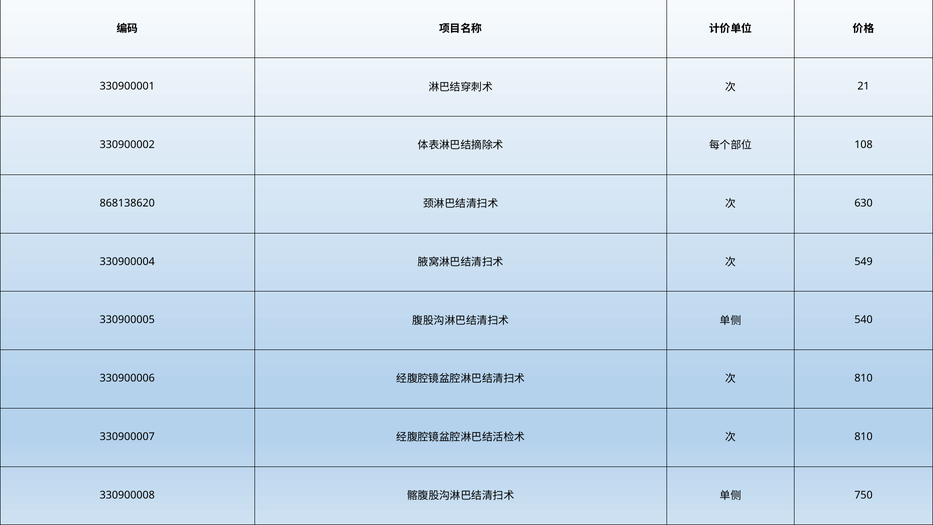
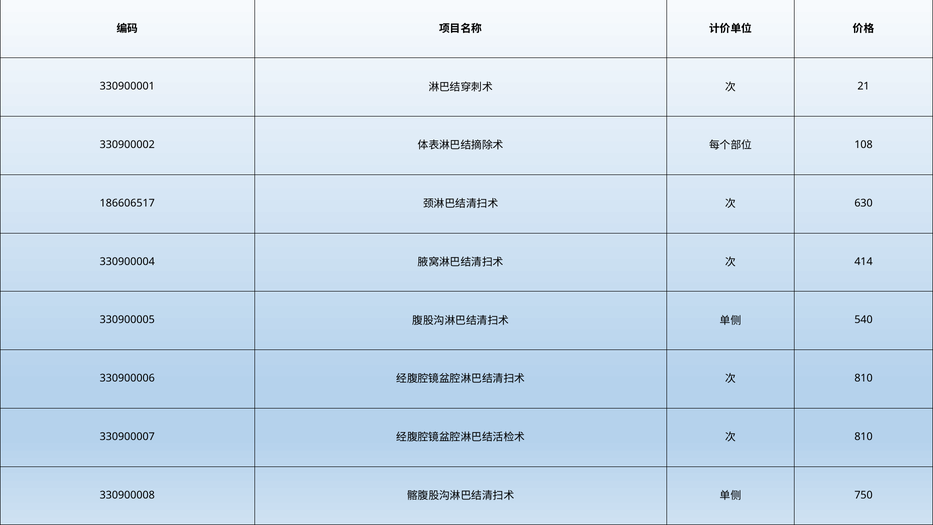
868138620: 868138620 -> 186606517 (127, 203)
549: 549 -> 414 (864, 261)
